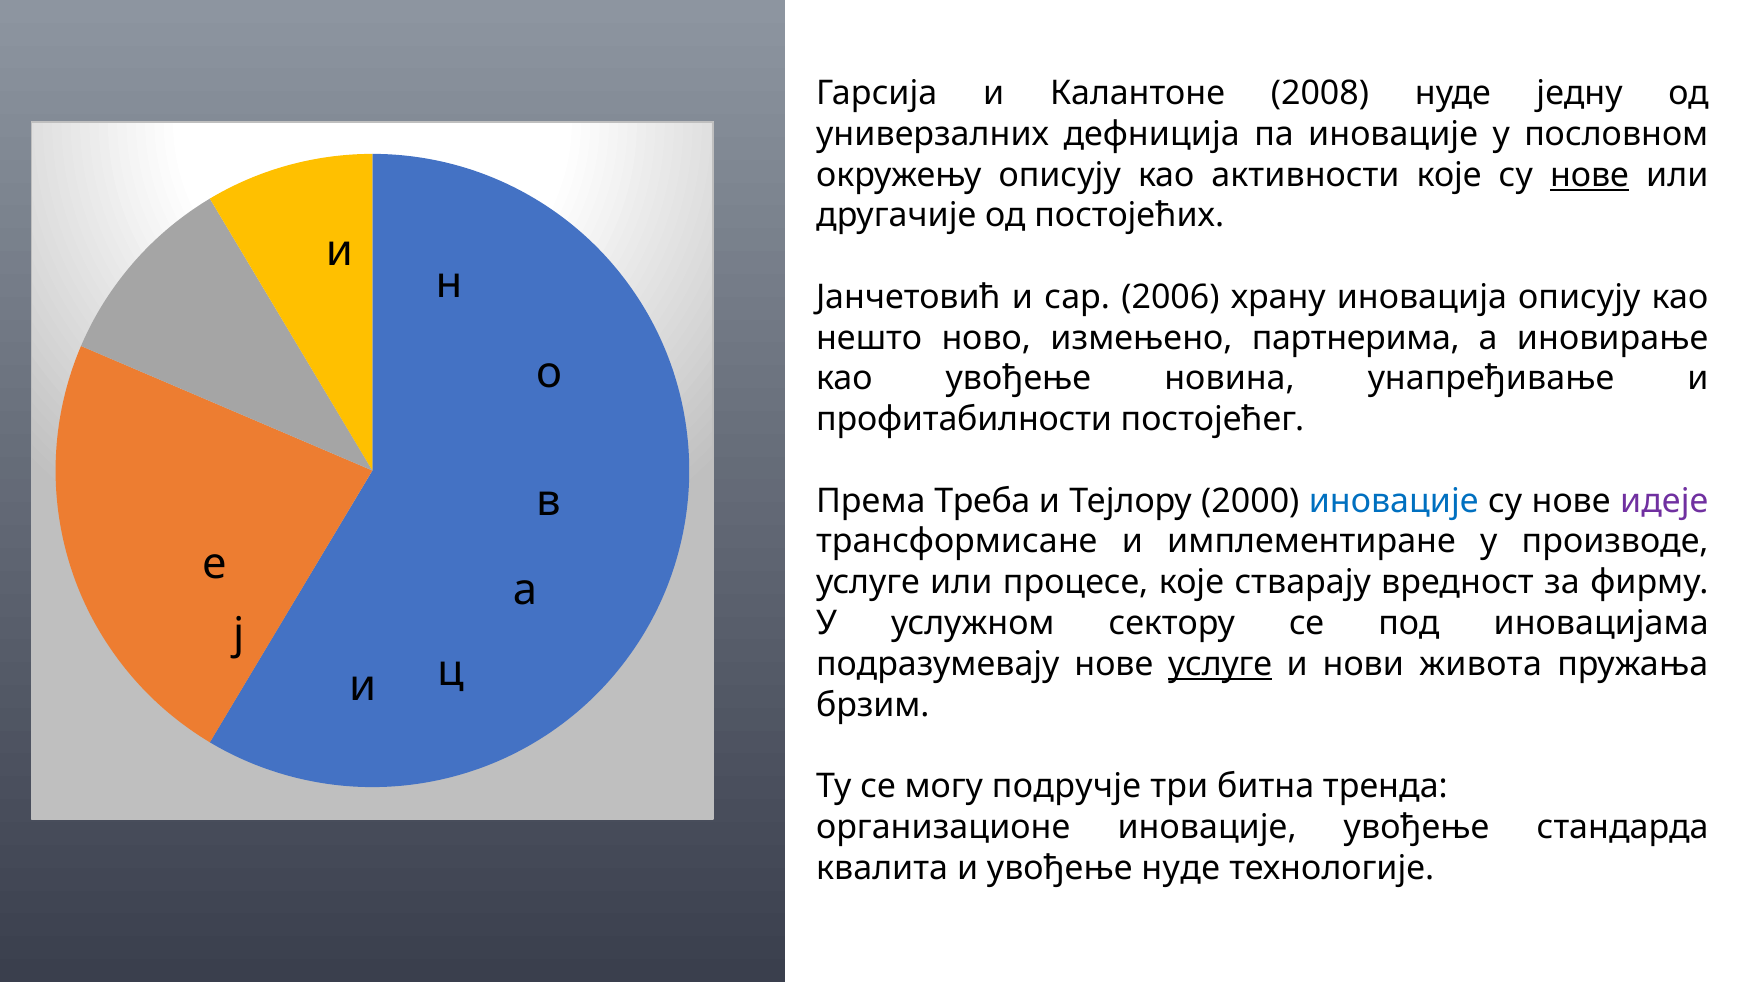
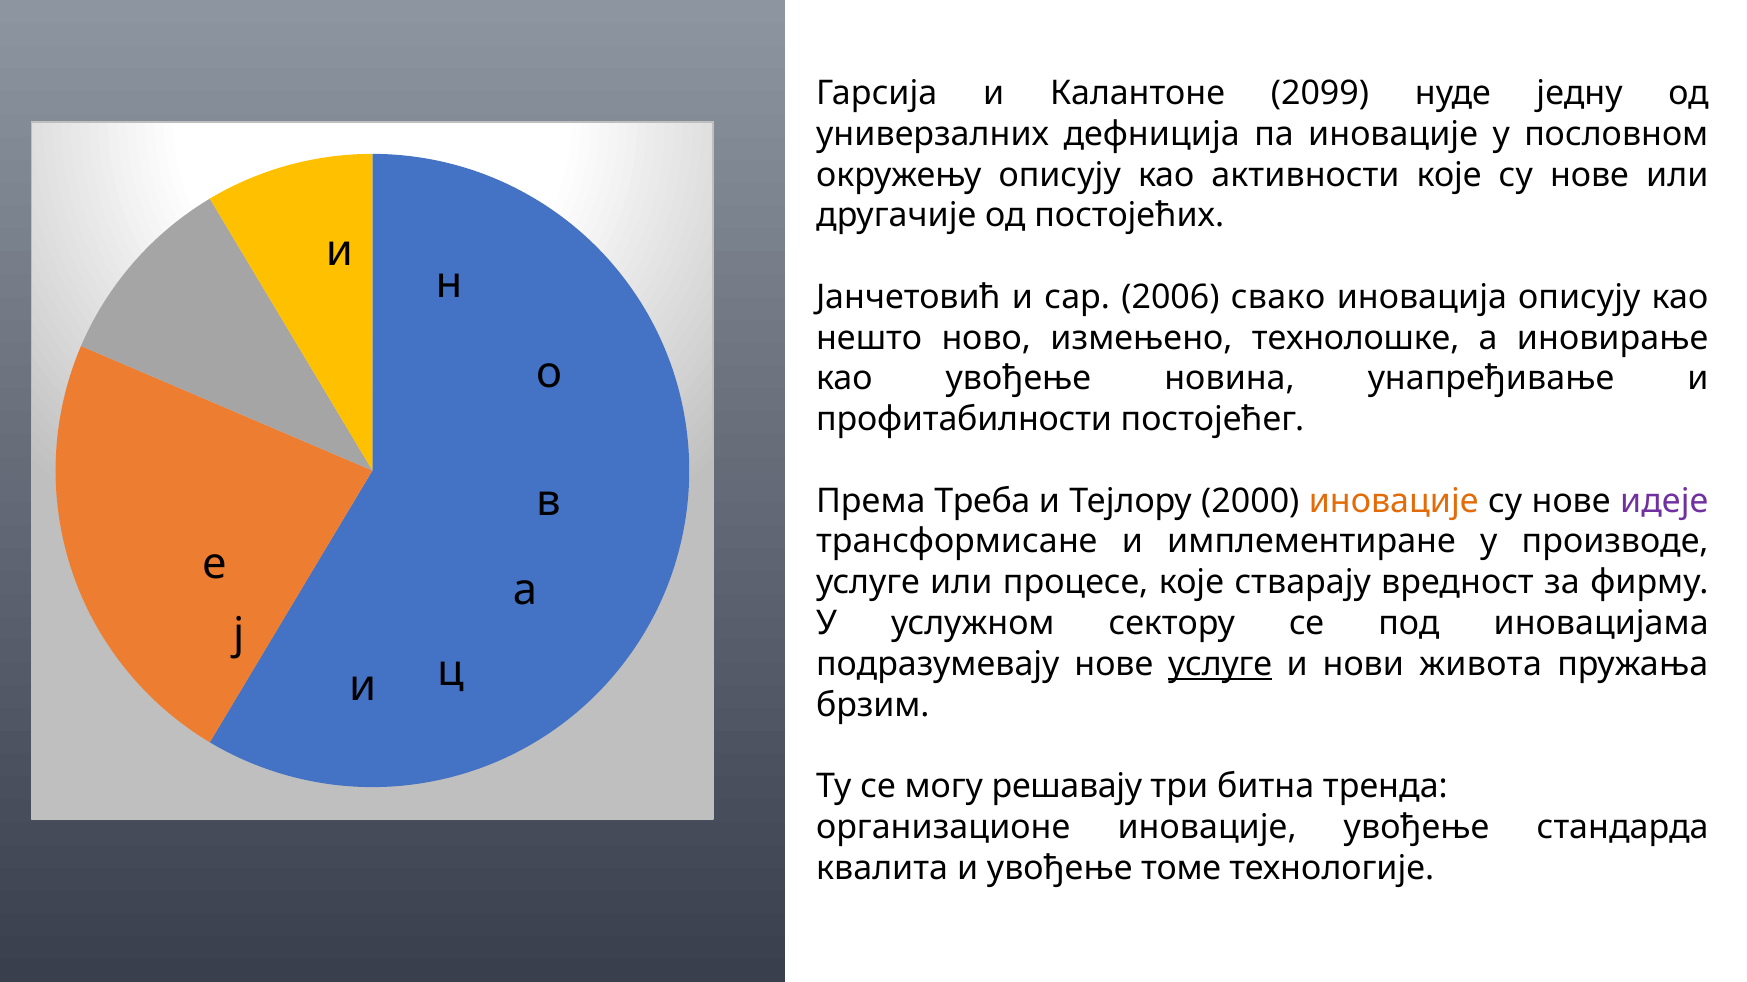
2008: 2008 -> 2099 (1320, 94)
нове underline: present -> none (1589, 175)
храну: храну -> свако (1278, 297)
партнерима: партнерима -> технолошке (1356, 338)
иновације colour: blue -> orange (1394, 501)
подручје: подручје -> решавају (1067, 787)
увођење нуде: нуде -> томе (1181, 868)
